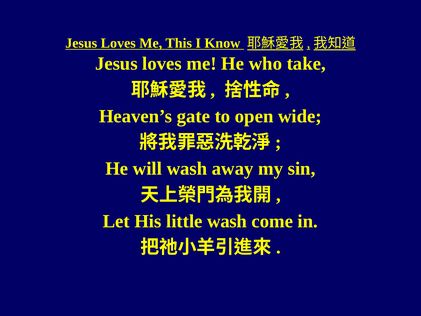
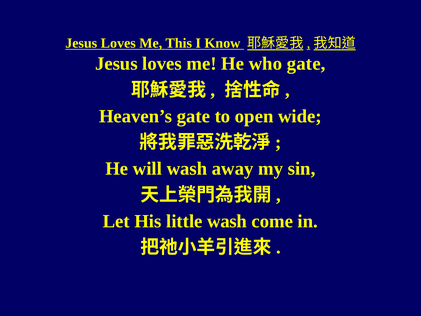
who take: take -> gate (306, 64)
